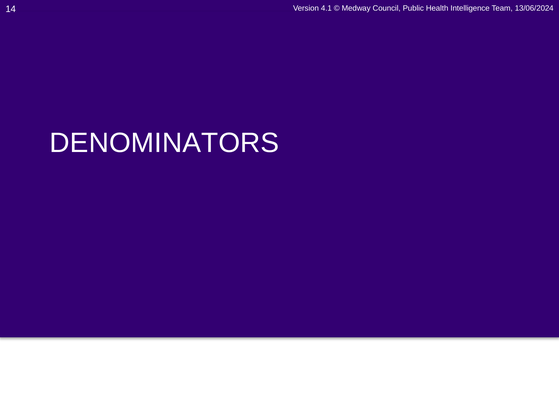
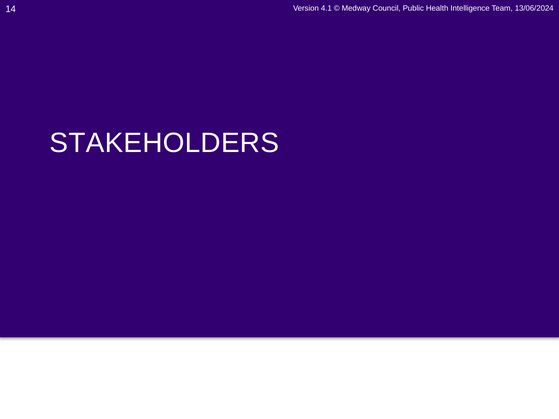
DENOMINATORS: DENOMINATORS -> STAKEHOLDERS (164, 143)
